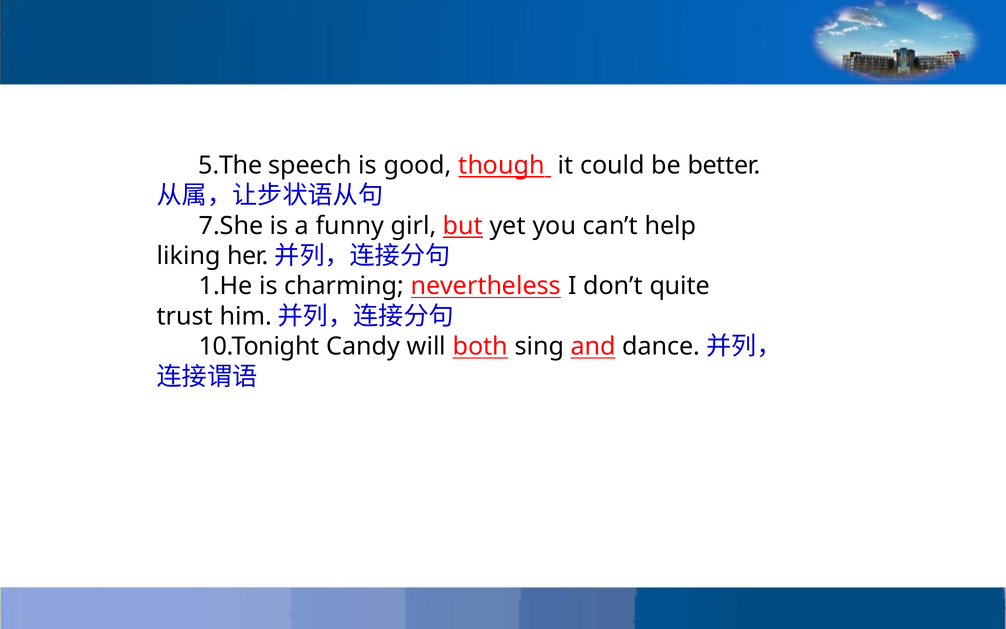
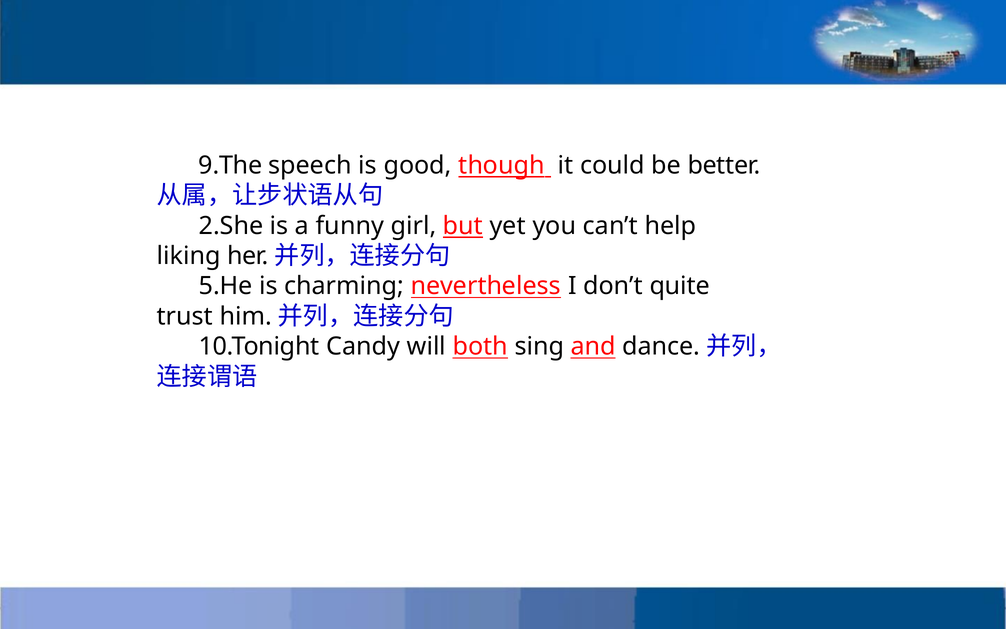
5.The: 5.The -> 9.The (230, 165)
7.She: 7.She -> 2.She (231, 226)
1.He: 1.He -> 5.He (226, 286)
